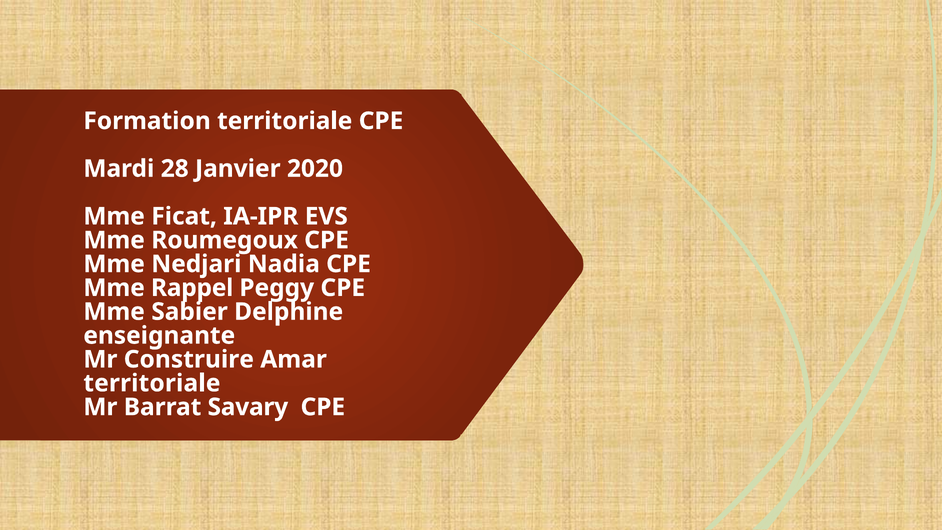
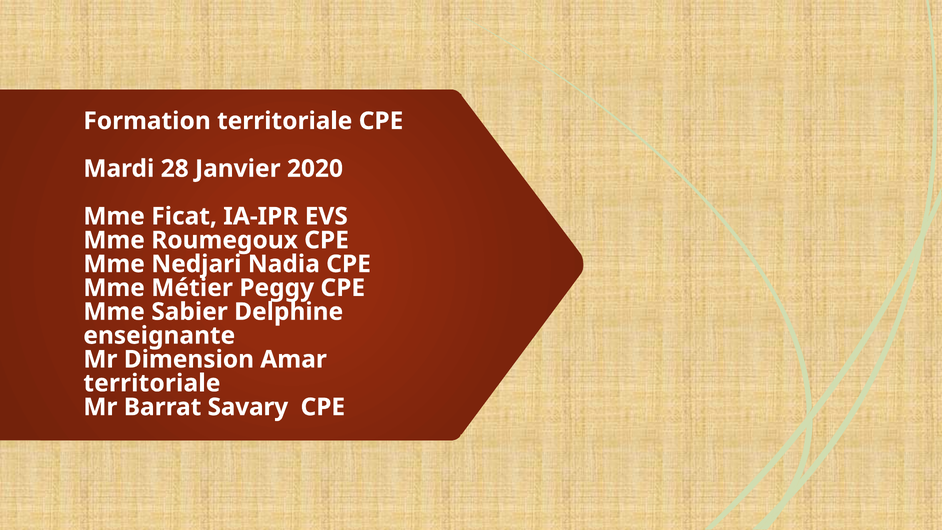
Rappel: Rappel -> Métier (192, 288)
Construire: Construire -> Dimension (189, 359)
